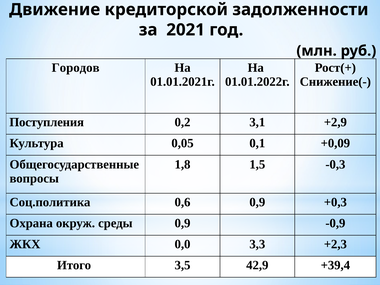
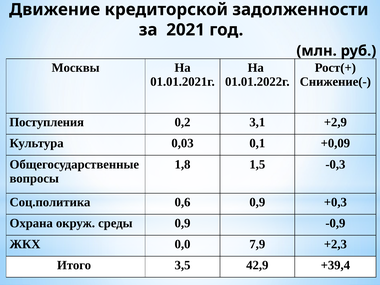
Городов: Городов -> Москвы (76, 68)
0,05: 0,05 -> 0,03 (183, 143)
3,3: 3,3 -> 7,9 (257, 244)
